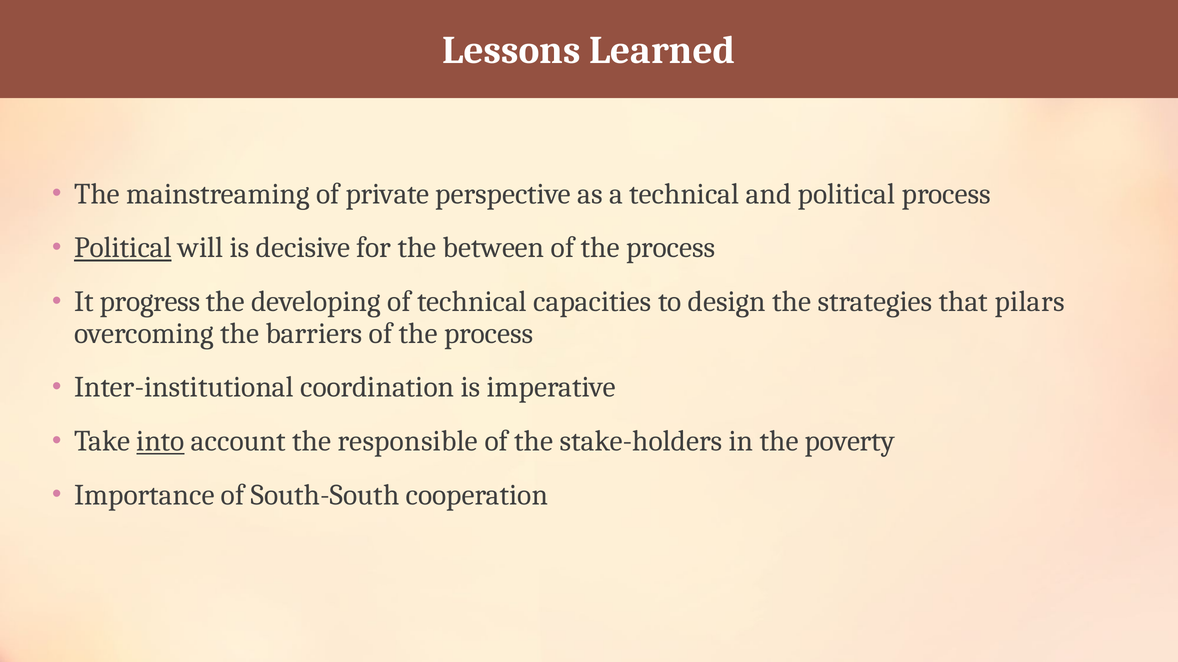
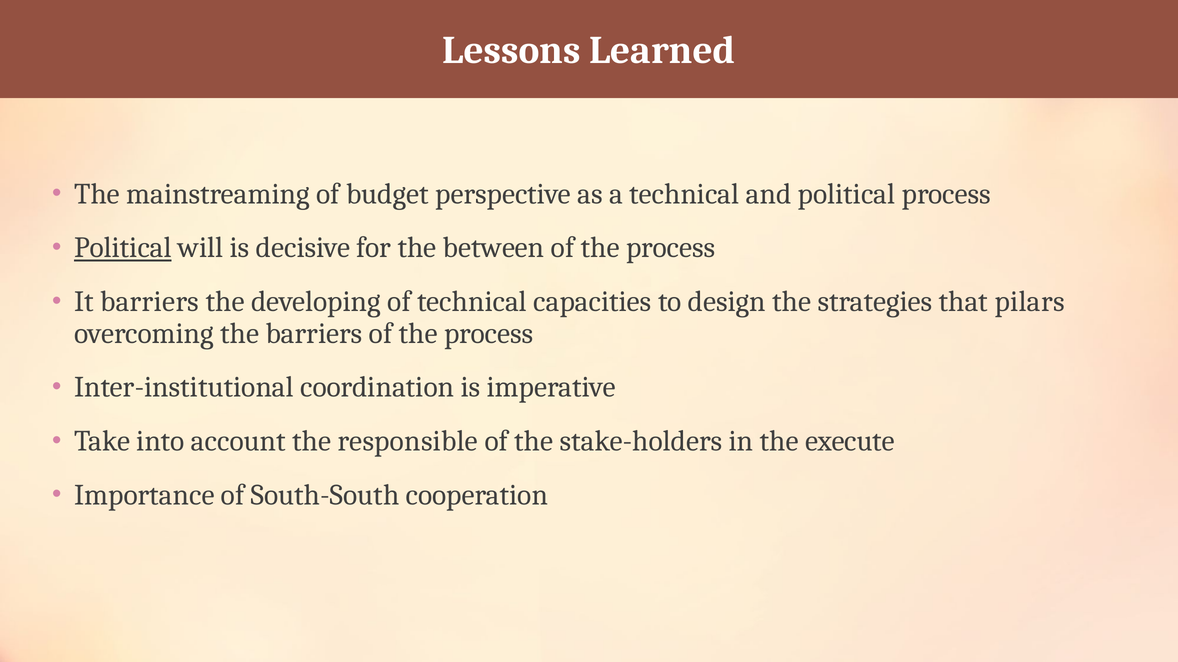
private: private -> budget (387, 194)
It progress: progress -> barriers (150, 302)
into underline: present -> none (160, 441)
poverty: poverty -> execute (850, 441)
